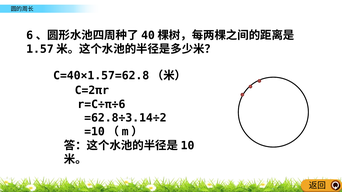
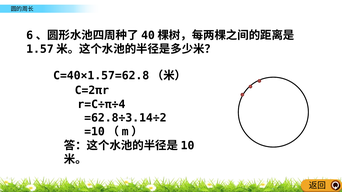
r=C÷π÷6: r=C÷π÷6 -> r=C÷π÷4 (101, 104)
